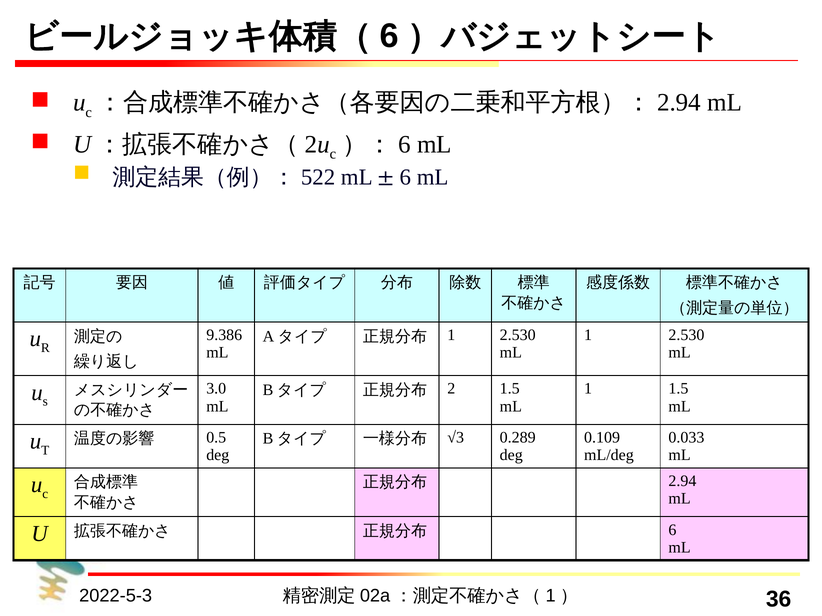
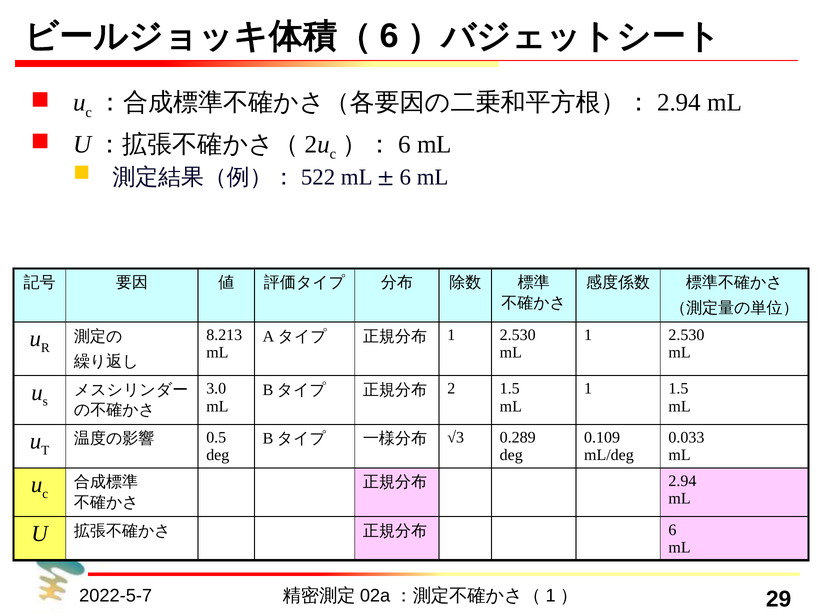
9.386: 9.386 -> 8.213 (224, 335)
2022-5-3: 2022-5-3 -> 2022-5-7 (116, 596)
36: 36 -> 29 (779, 600)
